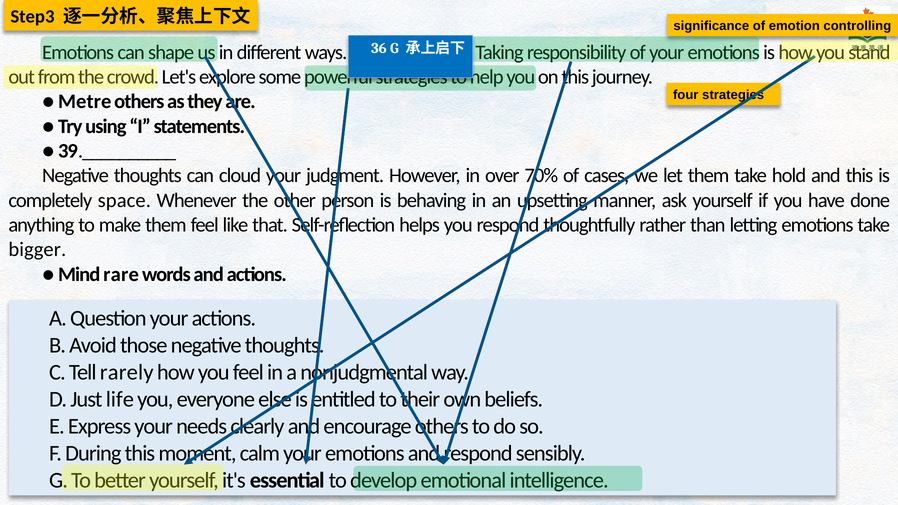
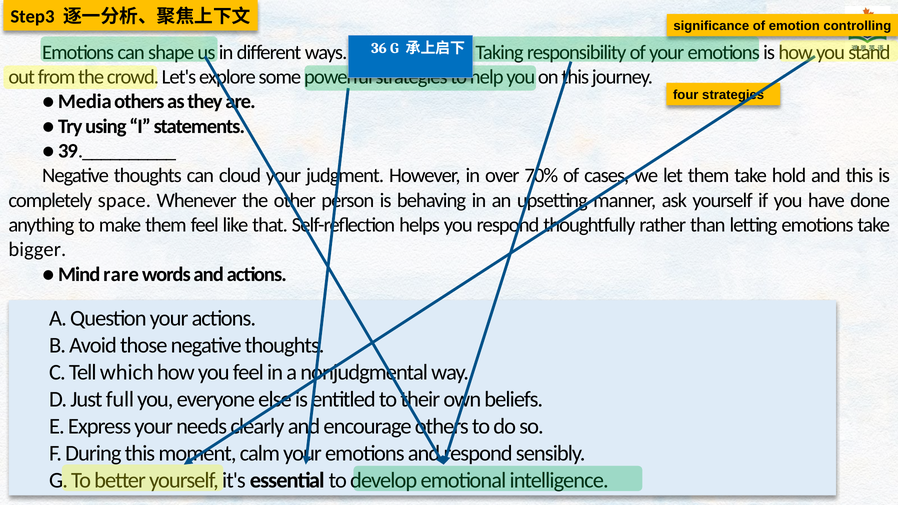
Metre: Metre -> Media (85, 102)
rarely: rarely -> which (127, 373)
life: life -> full (120, 399)
